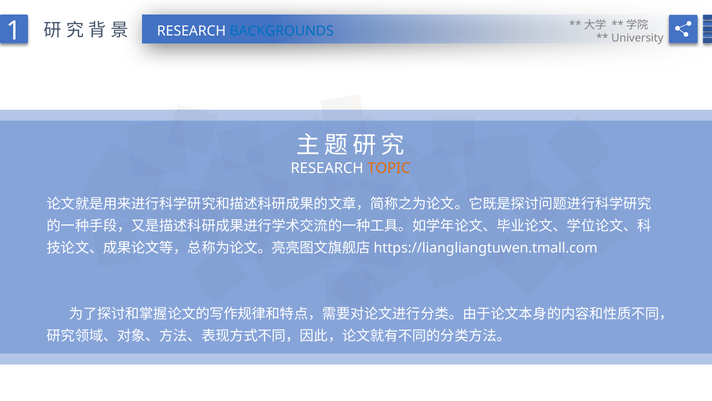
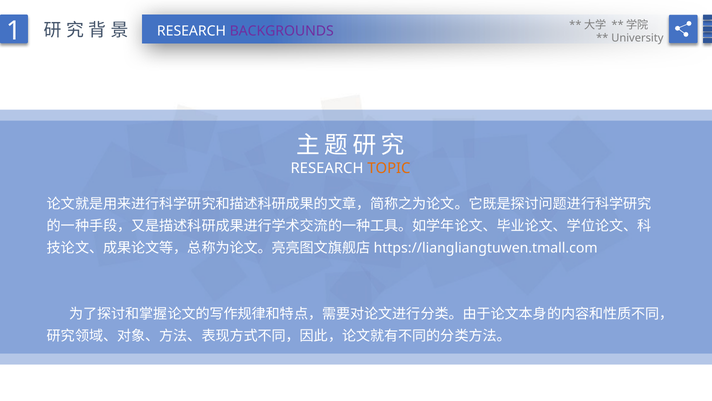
BACKGROUNDS colour: blue -> purple (282, 31)
